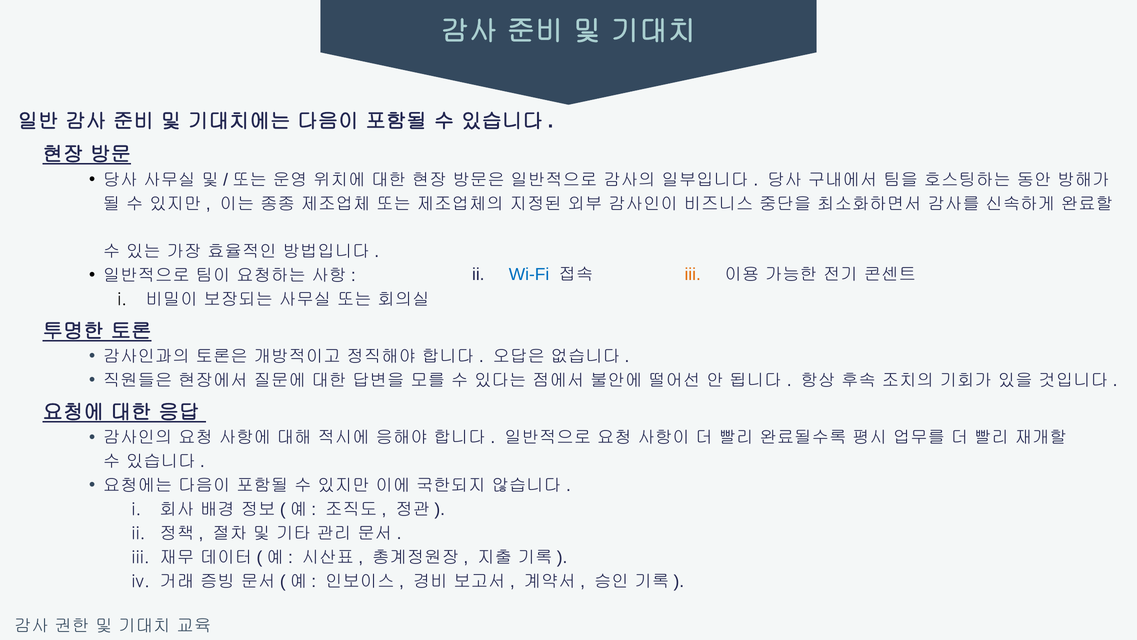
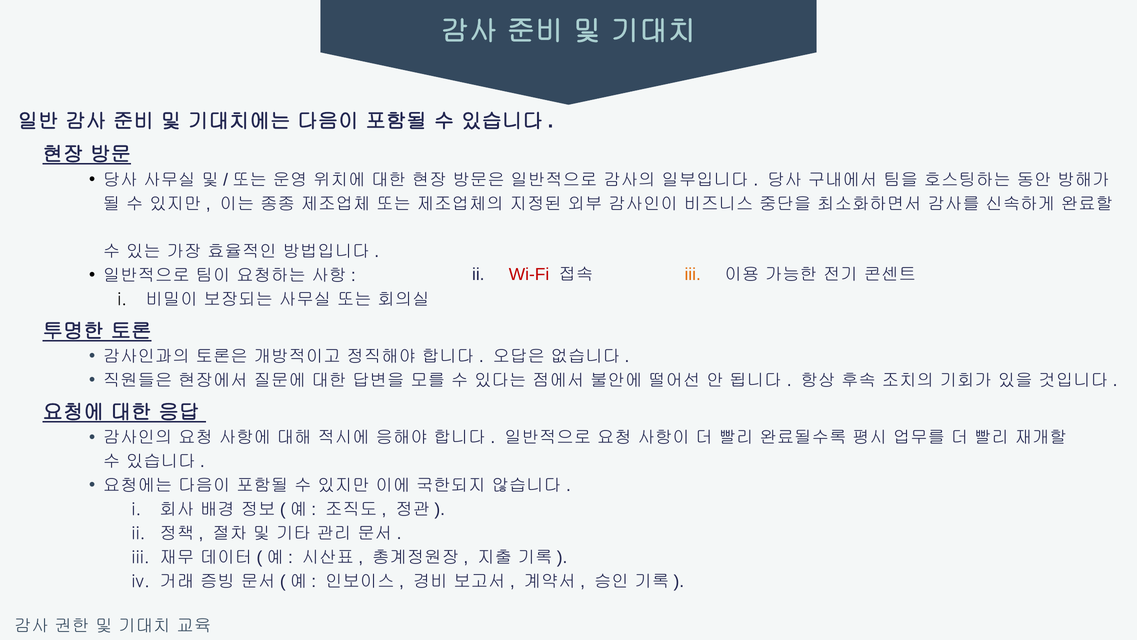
Wi-Fi colour: blue -> red (529, 274)
